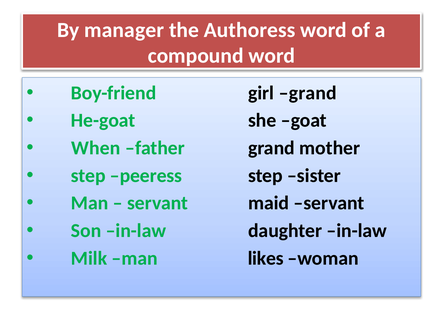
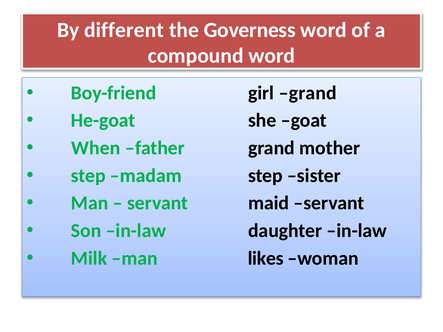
manager: manager -> different (124, 30)
Authoress: Authoress -> Governess (250, 30)
peeress: peeress -> madam (146, 176)
